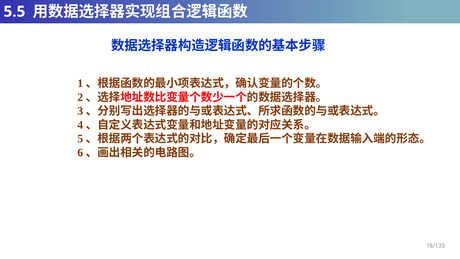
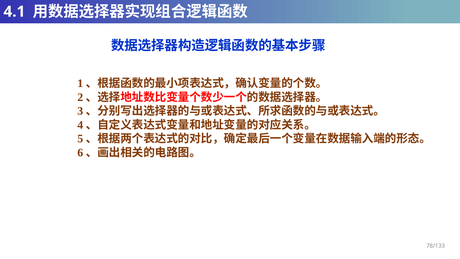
5.5: 5.5 -> 4.1 (14, 12)
